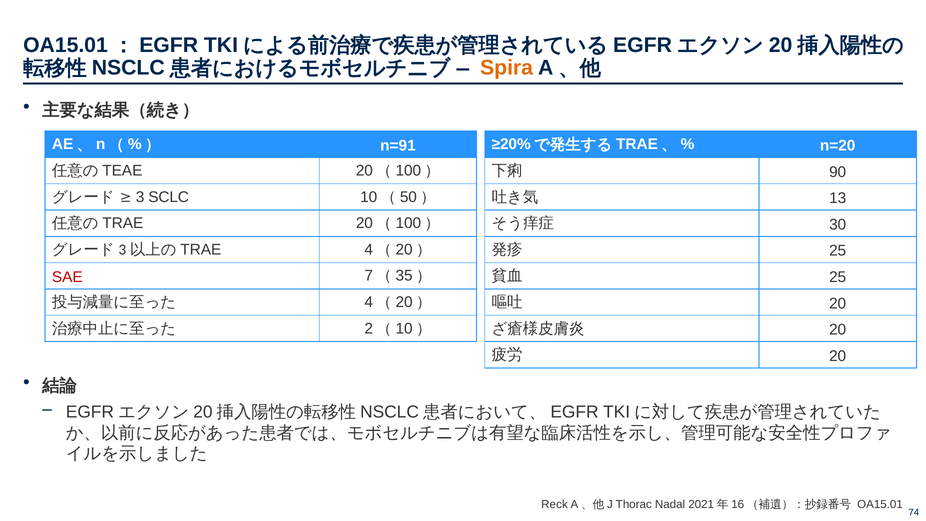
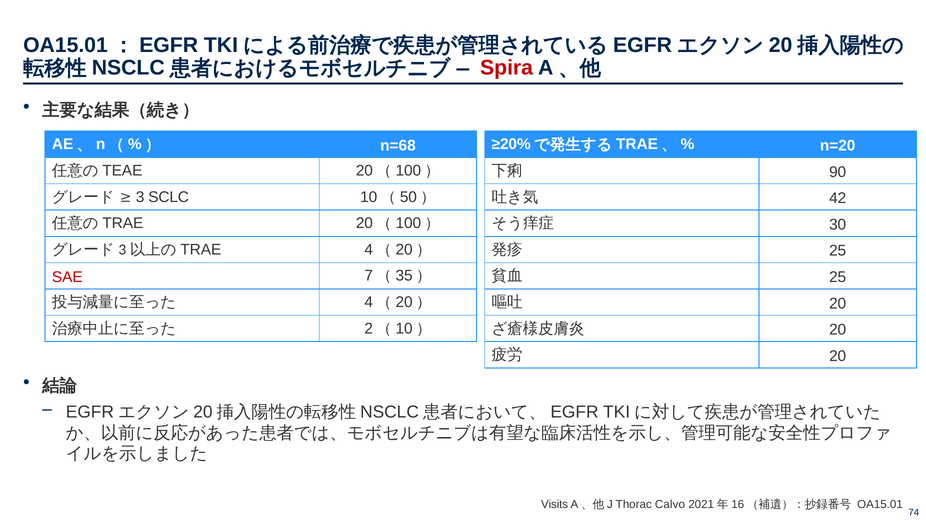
Spira colour: orange -> red (507, 68)
n=91: n=91 -> n=68 (398, 146)
13: 13 -> 42 (838, 198)
Reck: Reck -> Visits (555, 504)
Nadal: Nadal -> Calvo (670, 504)
